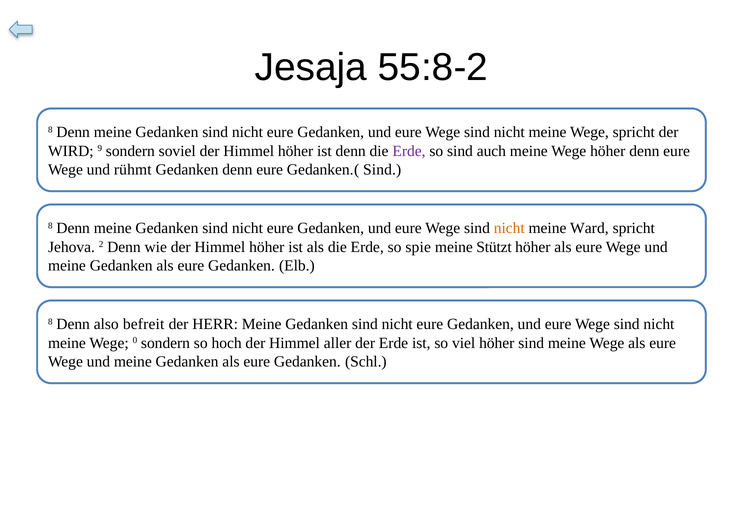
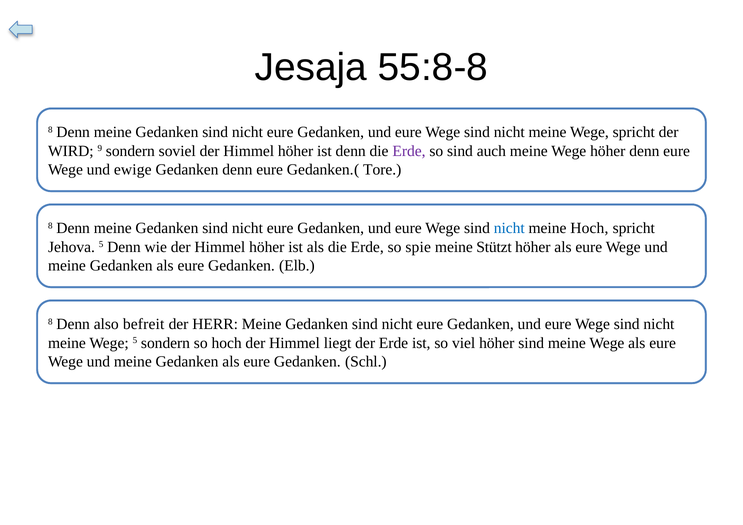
55:8-2: 55:8-2 -> 55:8-8 (433, 68)
rühmt: rühmt -> ewige (133, 170)
Gedanken.( Sind: Sind -> Tore (382, 170)
nicht colour: orange -> blue (509, 228)
meine Ward: Ward -> Hoch (589, 228)
Jehova 2: 2 -> 5 (101, 245)
Wege 0: 0 -> 5 (135, 341)
aller: aller -> liegt (338, 343)
